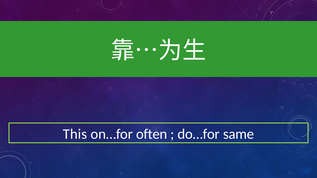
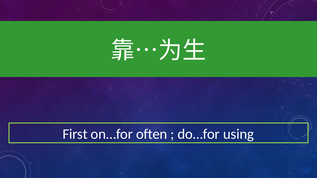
This: This -> First (75, 134)
same: same -> using (239, 134)
